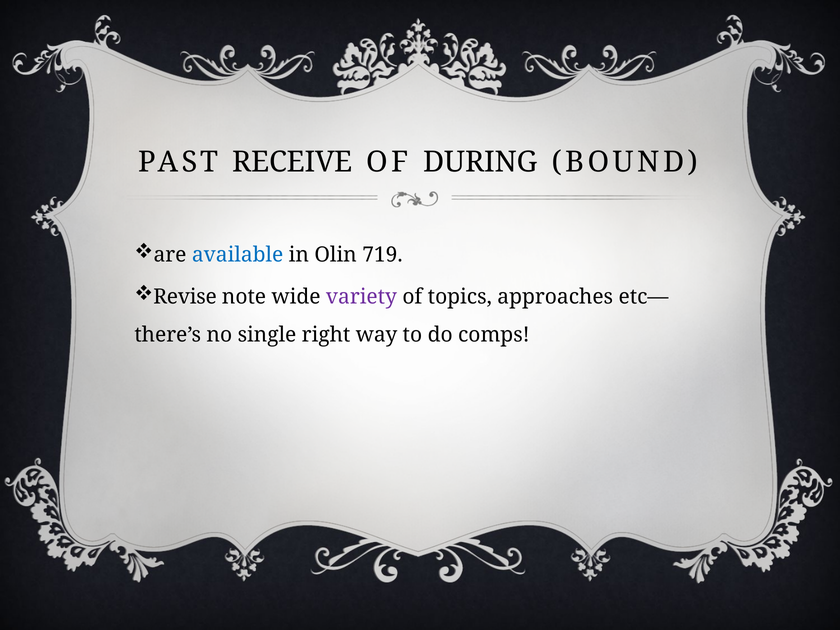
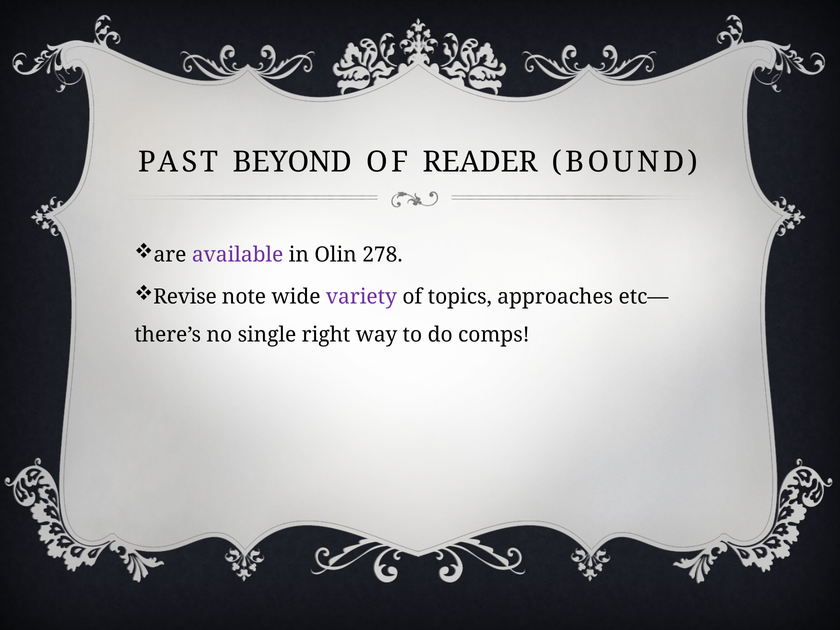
RECEIVE: RECEIVE -> BEYOND (292, 162)
DURING: DURING -> READER (480, 162)
available colour: blue -> purple (238, 255)
719: 719 -> 278 (382, 255)
